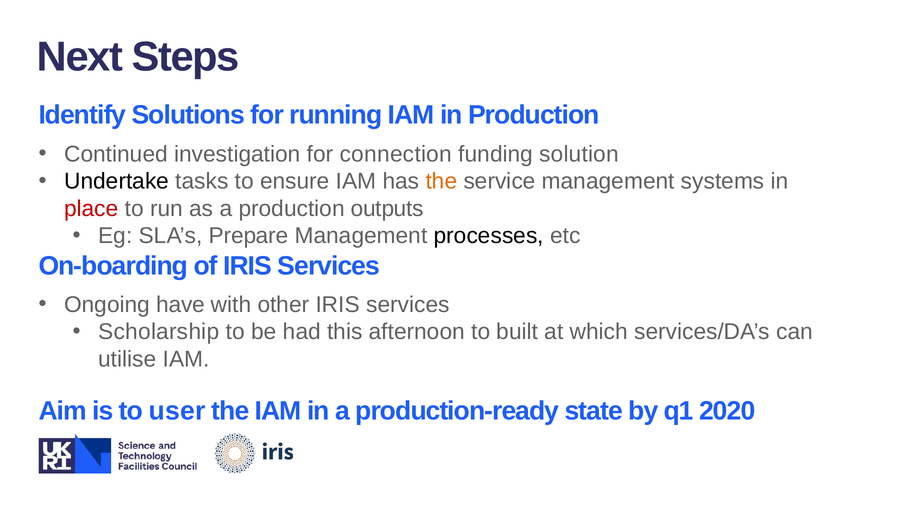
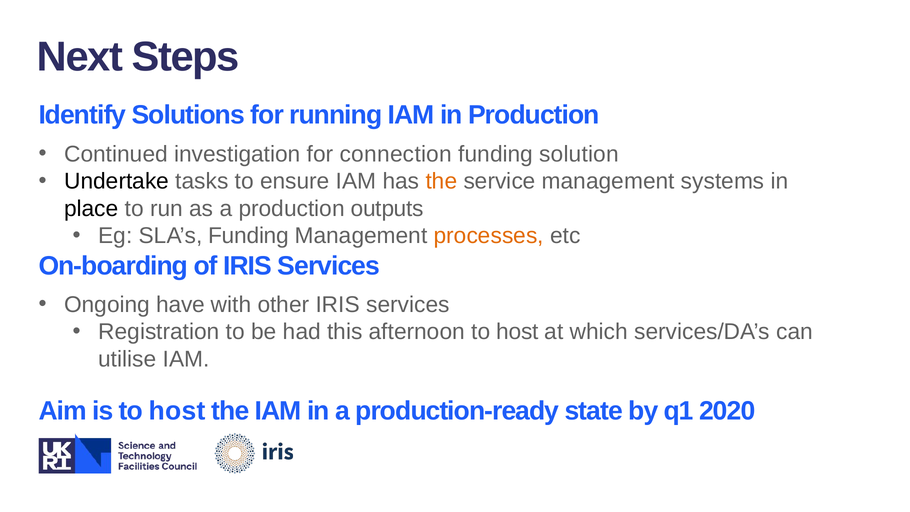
place colour: red -> black (91, 209)
SLA’s Prepare: Prepare -> Funding (249, 236)
processes colour: black -> orange (489, 236)
Scholarship: Scholarship -> Registration (159, 332)
afternoon to built: built -> host (517, 332)
is to user: user -> host (177, 411)
